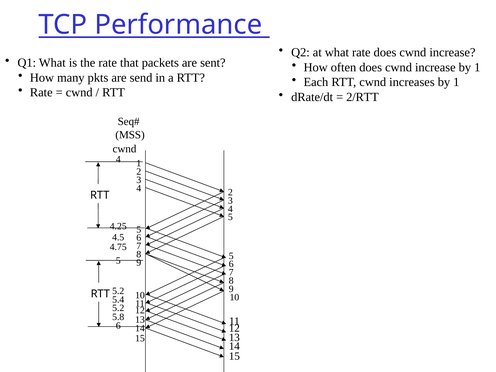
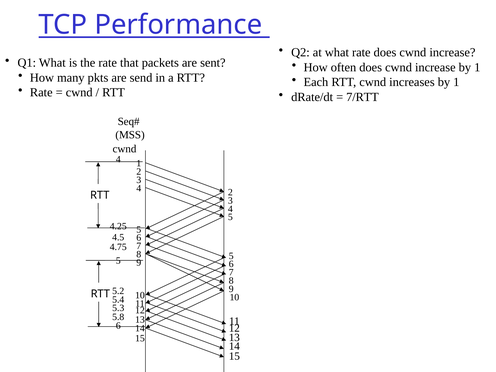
2/RTT: 2/RTT -> 7/RTT (362, 97)
5.2: 5.2 -> 5.3 (118, 308)
